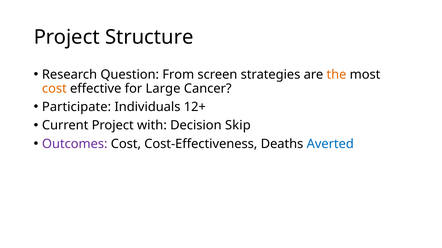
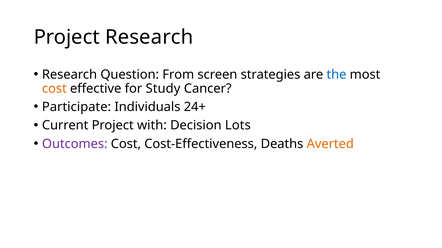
Project Structure: Structure -> Research (149, 37)
the colour: orange -> blue (336, 75)
Large: Large -> Study (163, 89)
12+: 12+ -> 24+ (195, 107)
Skip: Skip -> Lots (238, 126)
Averted colour: blue -> orange (330, 144)
